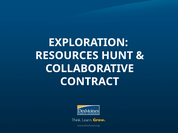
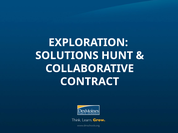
RESOURCES: RESOURCES -> SOLUTIONS (67, 56)
